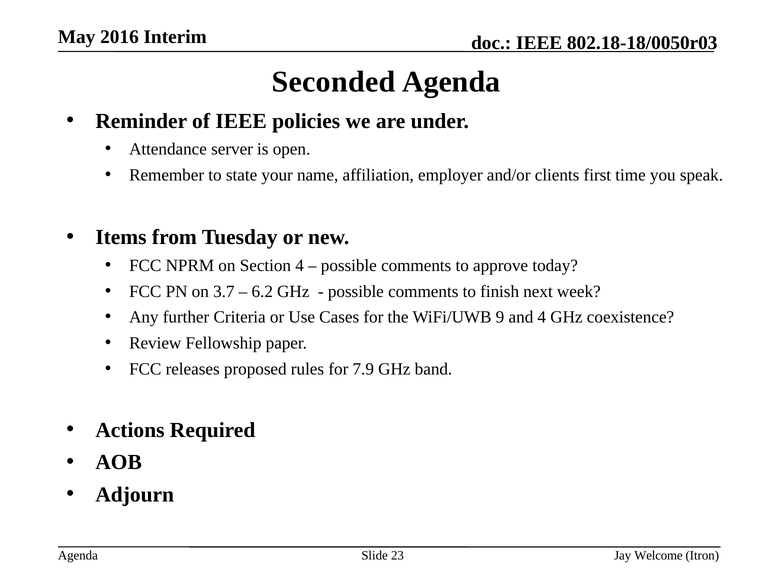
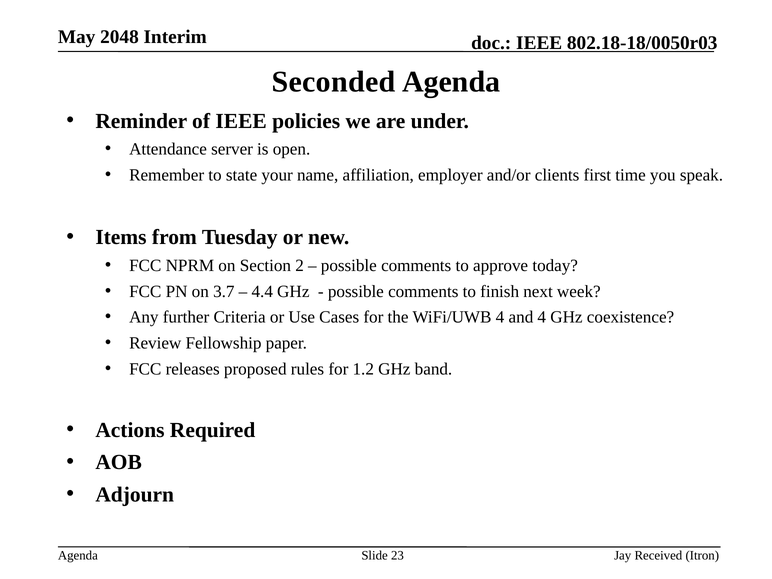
2016: 2016 -> 2048 (119, 37)
Section 4: 4 -> 2 (300, 265)
6.2: 6.2 -> 4.4 (262, 291)
WiFi/UWB 9: 9 -> 4 (500, 317)
7.9: 7.9 -> 1.2 (363, 369)
Welcome: Welcome -> Received (658, 555)
